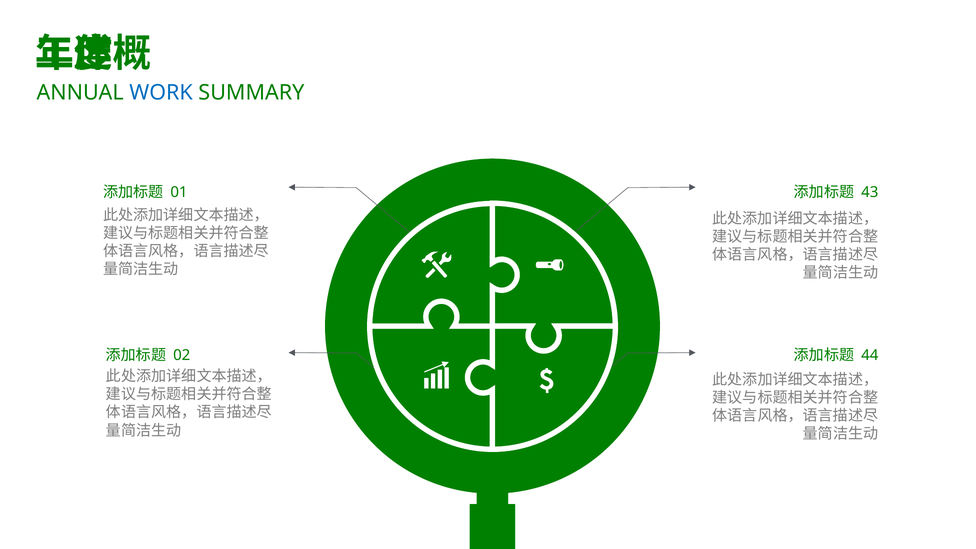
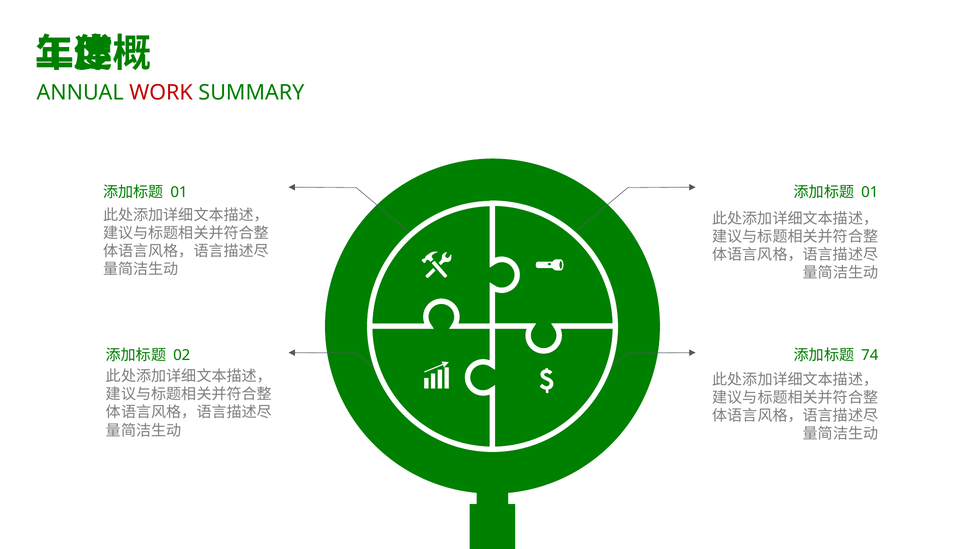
WORK colour: blue -> red (161, 93)
43: 43 -> 01 (870, 192)
44: 44 -> 74 (870, 355)
